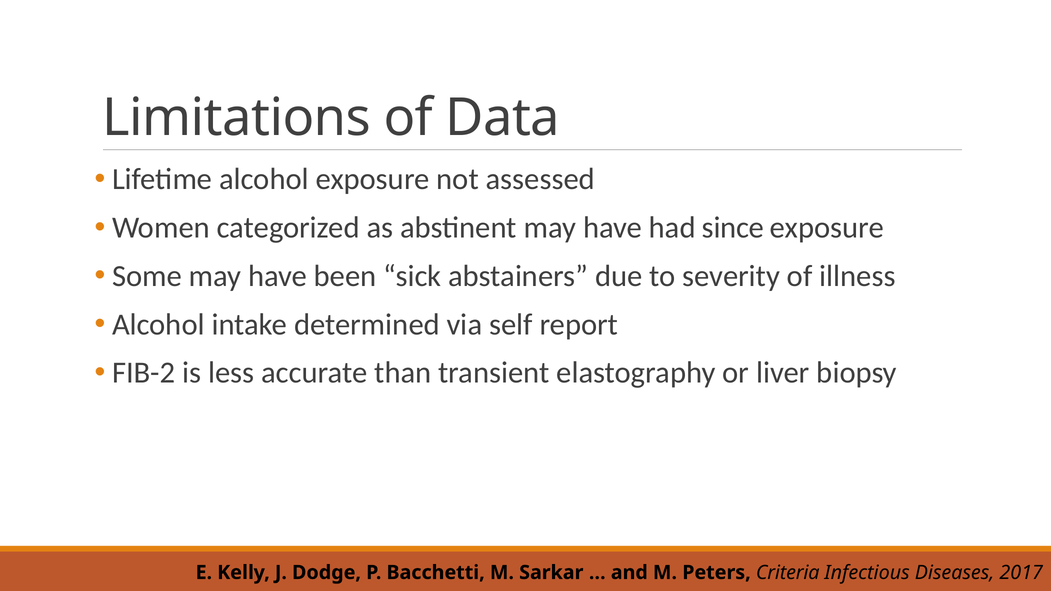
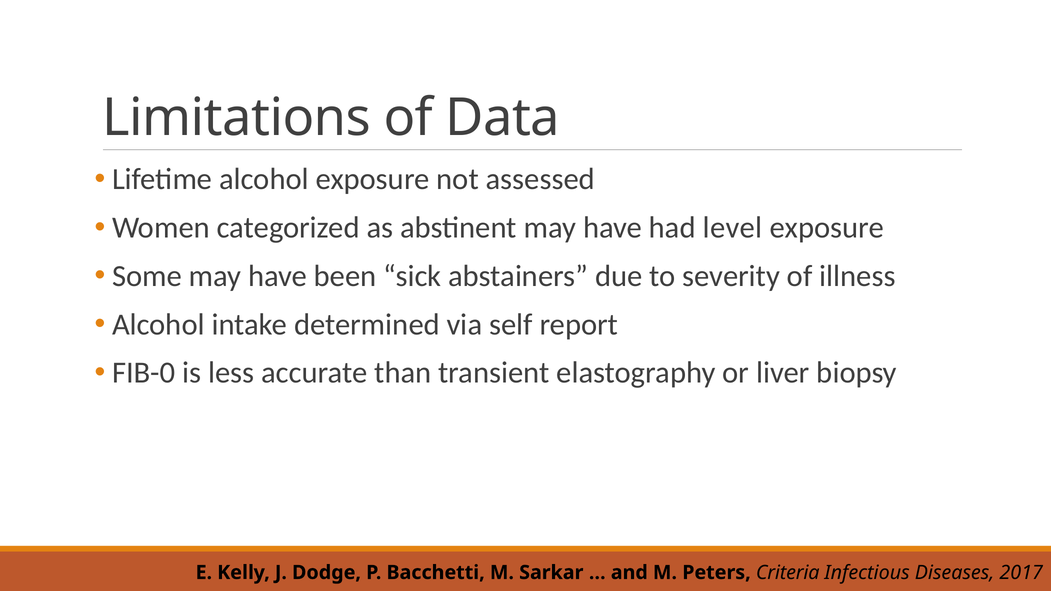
since: since -> level (733, 228)
FIB-2: FIB-2 -> FIB-0 (144, 373)
